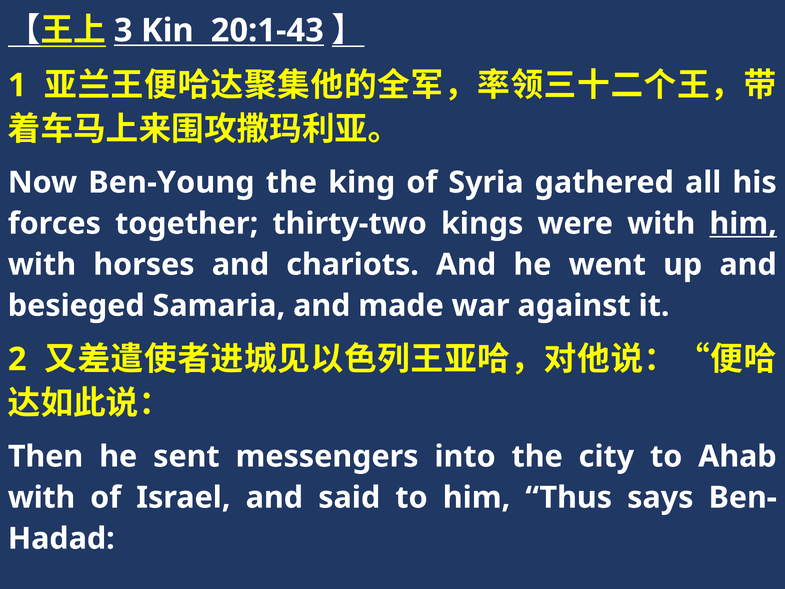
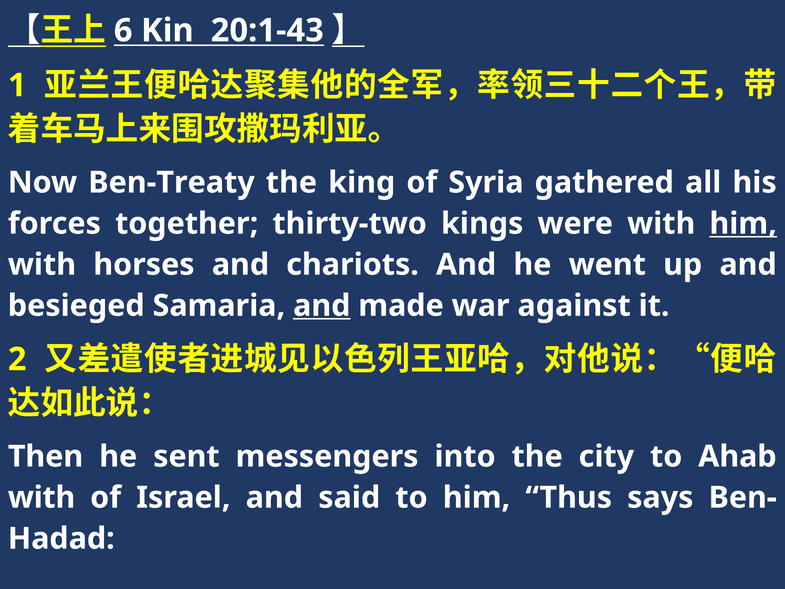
3: 3 -> 6 (123, 31)
Ben-Young: Ben-Young -> Ben-Treaty (172, 182)
and underline: none -> present (322, 306)
